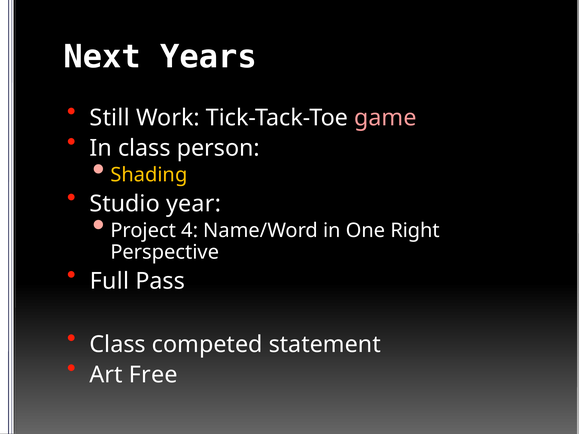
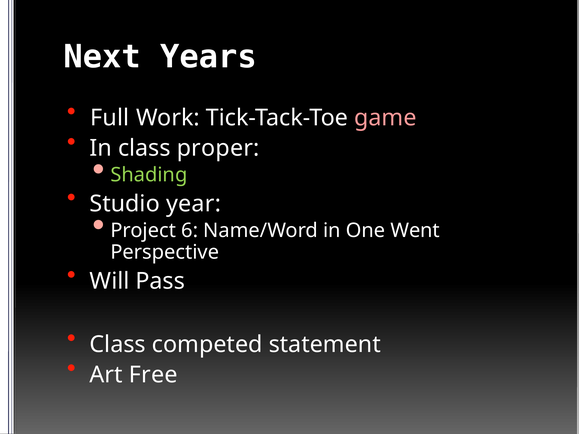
Still: Still -> Full (110, 118)
person: person -> proper (218, 148)
Shading colour: yellow -> light green (149, 175)
4: 4 -> 6 (190, 231)
Right: Right -> Went (415, 231)
Full: Full -> Will (110, 281)
